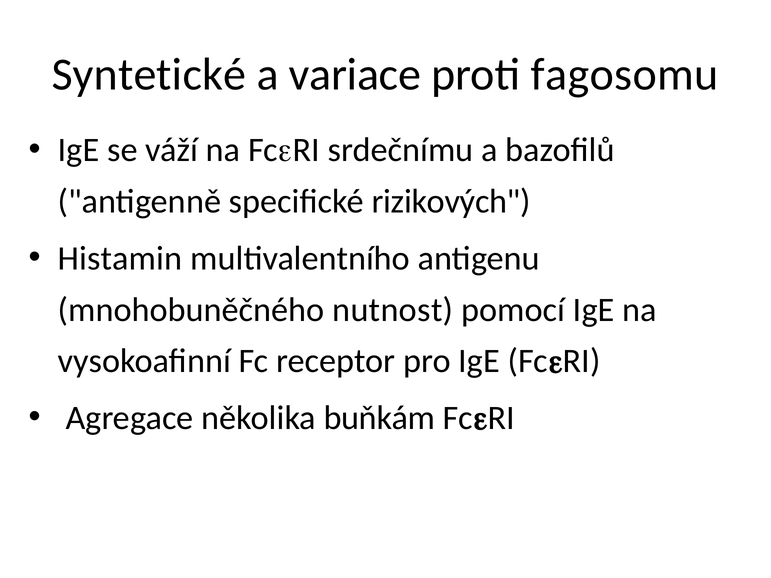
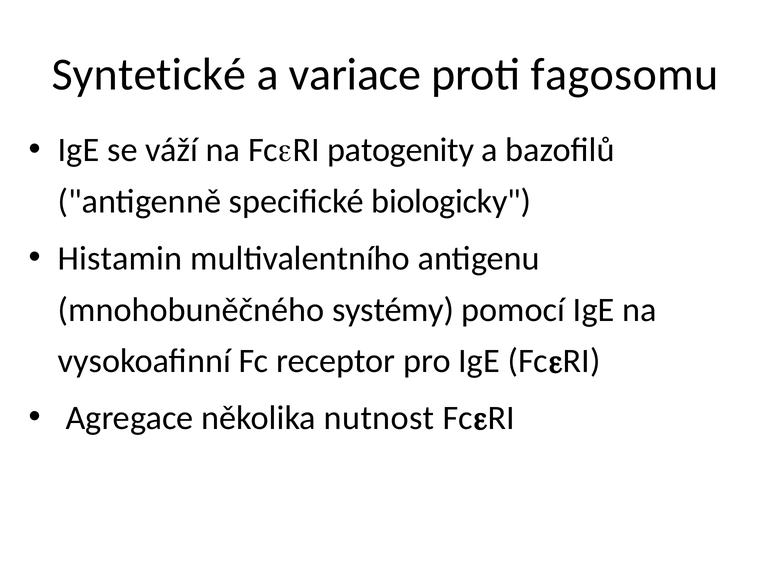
srdečnímu: srdečnímu -> patogenity (401, 150)
rizikových: rizikových -> biologicky (451, 202)
nutnost: nutnost -> systémy (393, 310)
buňkám: buňkám -> nutnost (379, 418)
